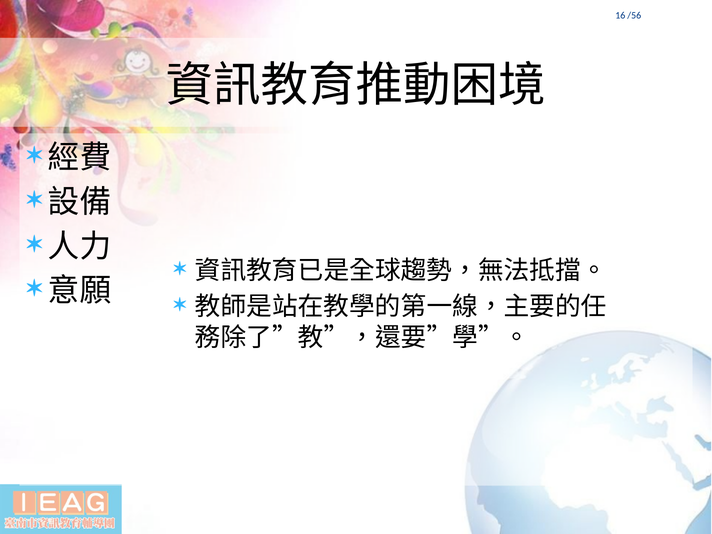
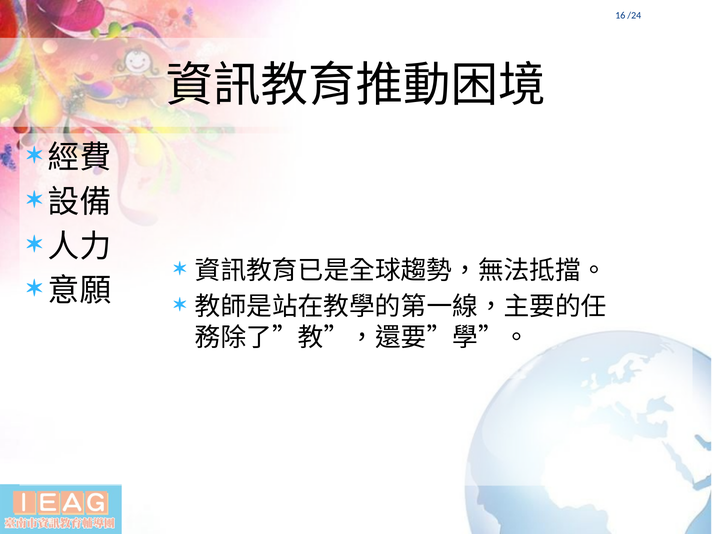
/56: /56 -> /24 (634, 15)
